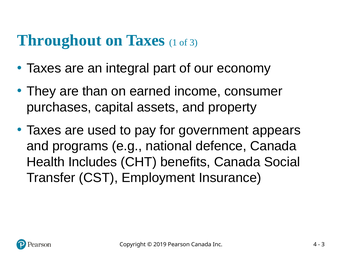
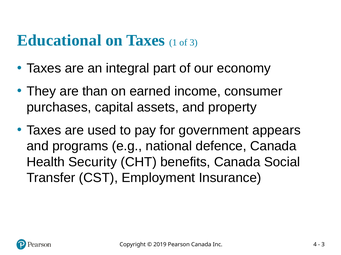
Throughout: Throughout -> Educational (59, 40)
Includes: Includes -> Security (93, 162)
